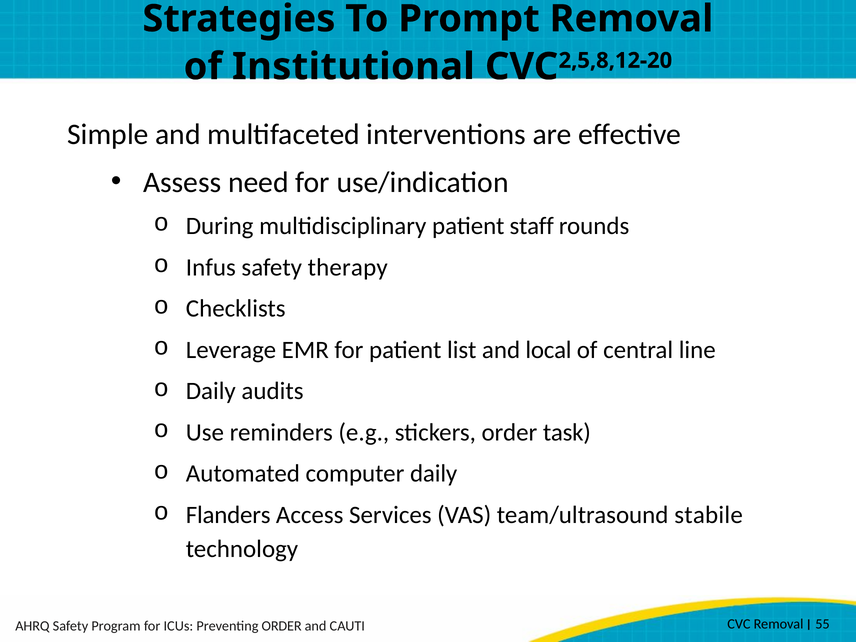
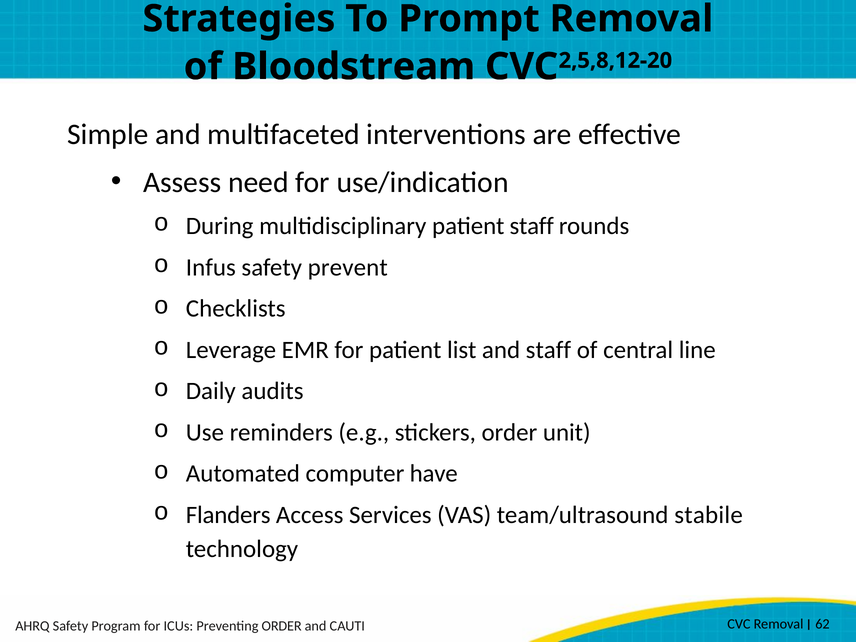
Institutional: Institutional -> Bloodstream (354, 67)
therapy: therapy -> prevent (348, 267)
and local: local -> staff (548, 350)
task: task -> unit (567, 432)
computer daily: daily -> have (434, 474)
55: 55 -> 62 (822, 624)
